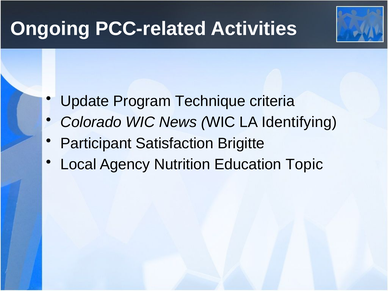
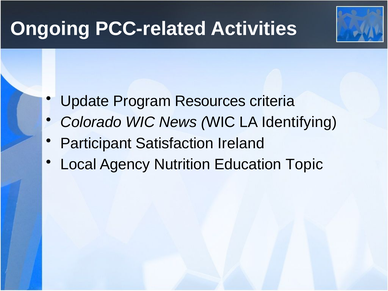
Technique: Technique -> Resources (210, 101)
Brigitte: Brigitte -> Ireland (241, 143)
